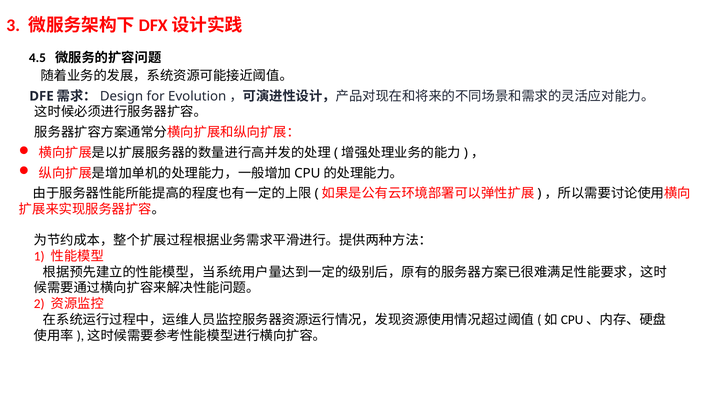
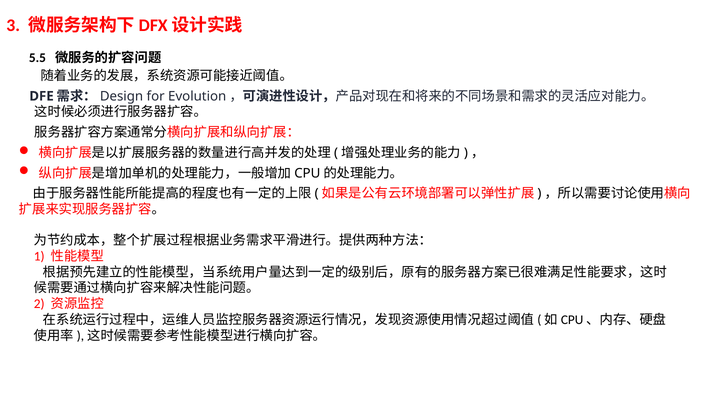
4.5: 4.5 -> 5.5 (37, 58)
